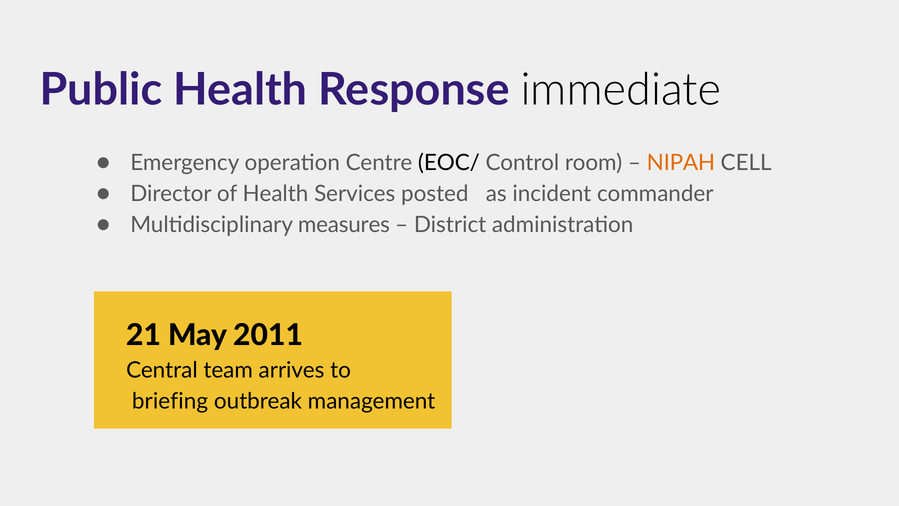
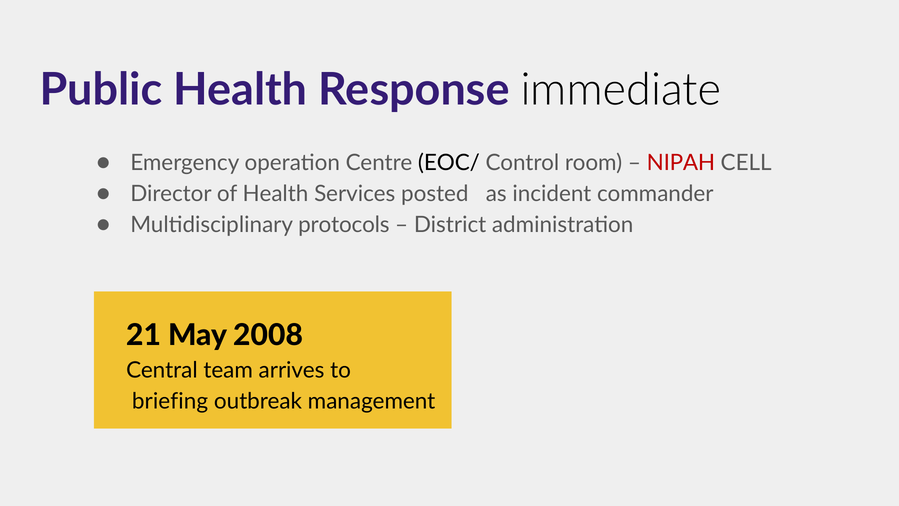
NIPAH colour: orange -> red (681, 163)
measures: measures -> protocols (344, 225)
2011: 2011 -> 2008 (268, 335)
